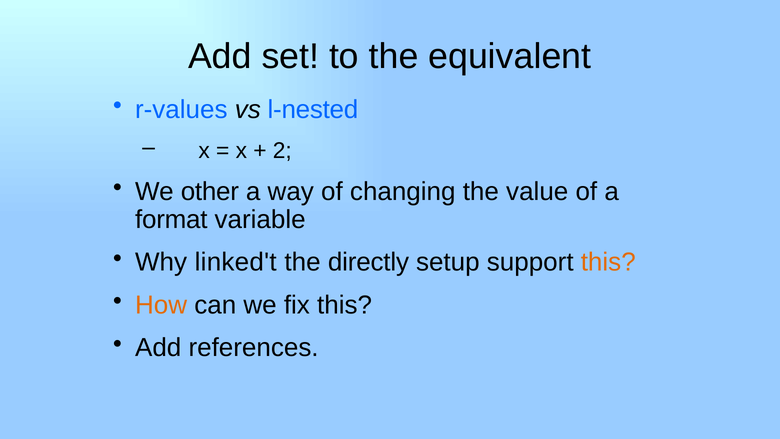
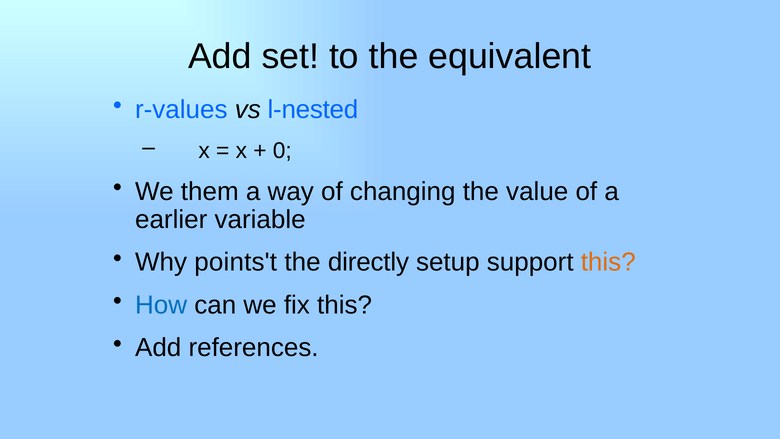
2: 2 -> 0 (282, 150)
other: other -> them (210, 191)
format: format -> earlier (171, 219)
linked't: linked't -> points't (236, 262)
How colour: orange -> blue (161, 305)
